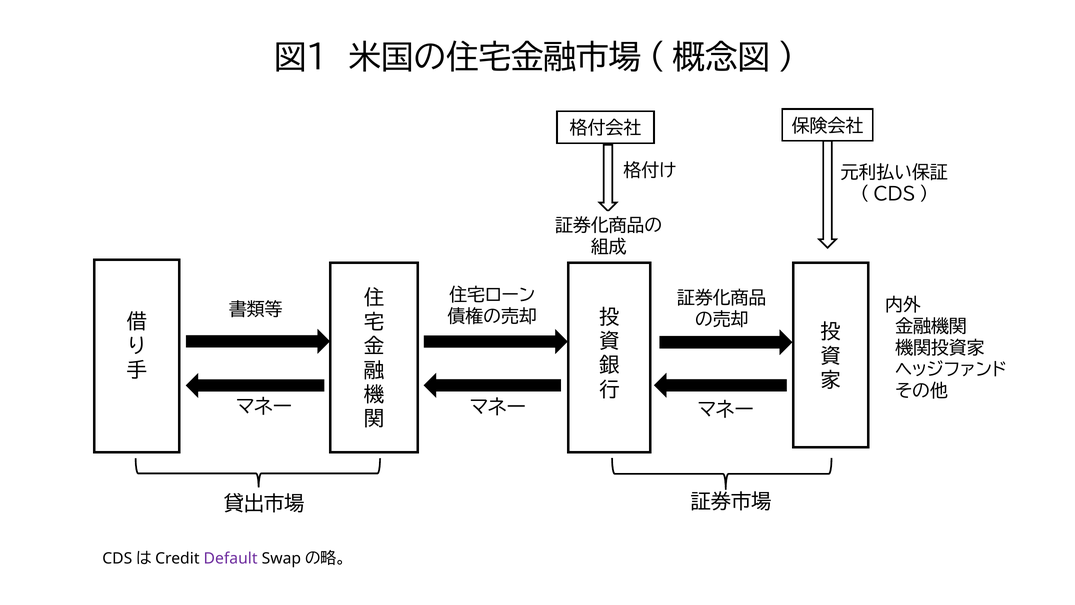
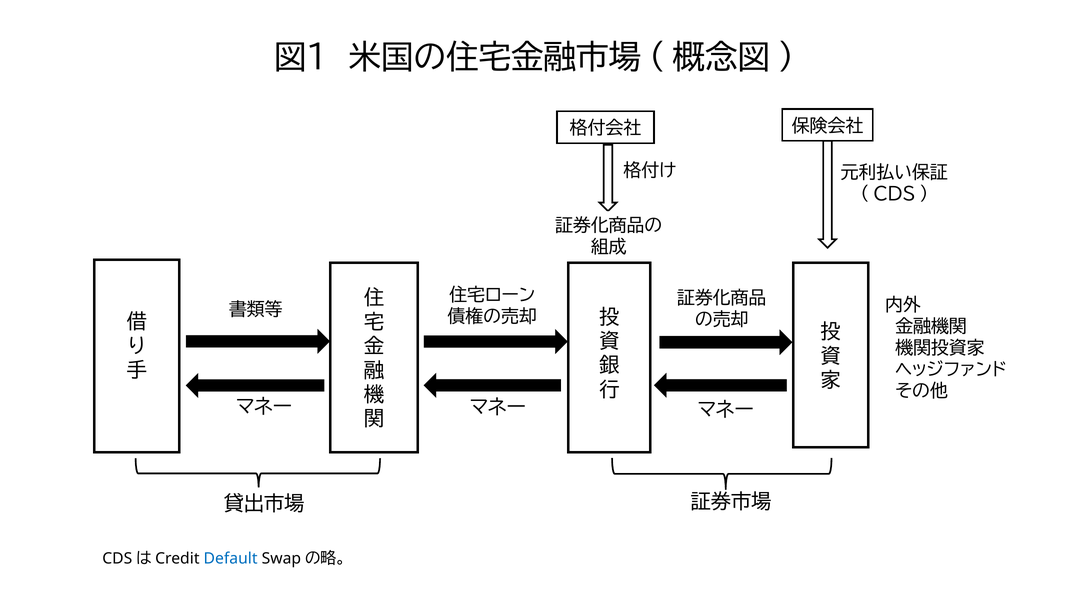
Default colour: purple -> blue (231, 558)
